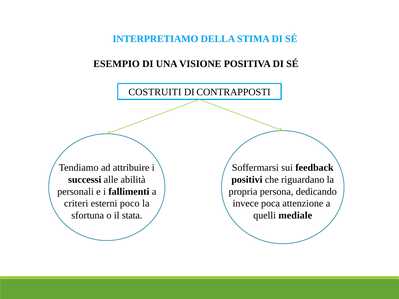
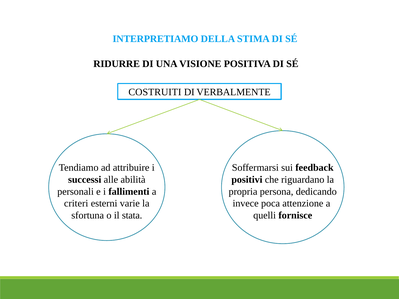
ESEMPIO: ESEMPIO -> RIDURRE (117, 64)
CONTRAPPOSTI: CONTRAPPOSTI -> VERBALMENTE (233, 92)
poco: poco -> varie (130, 204)
mediale: mediale -> fornisce (295, 216)
